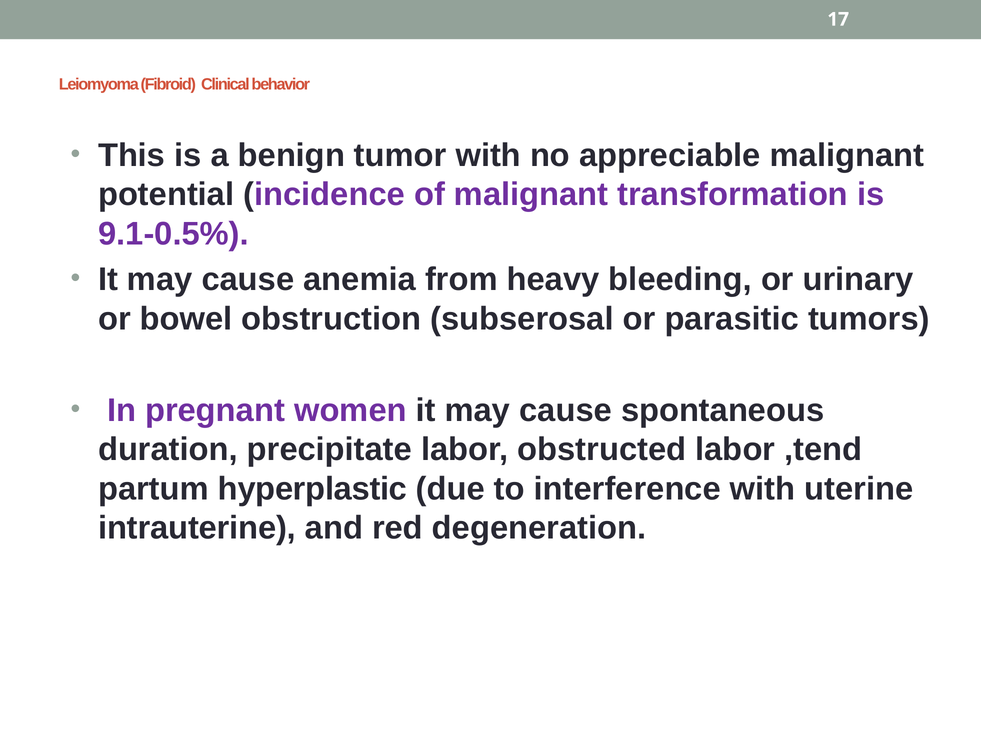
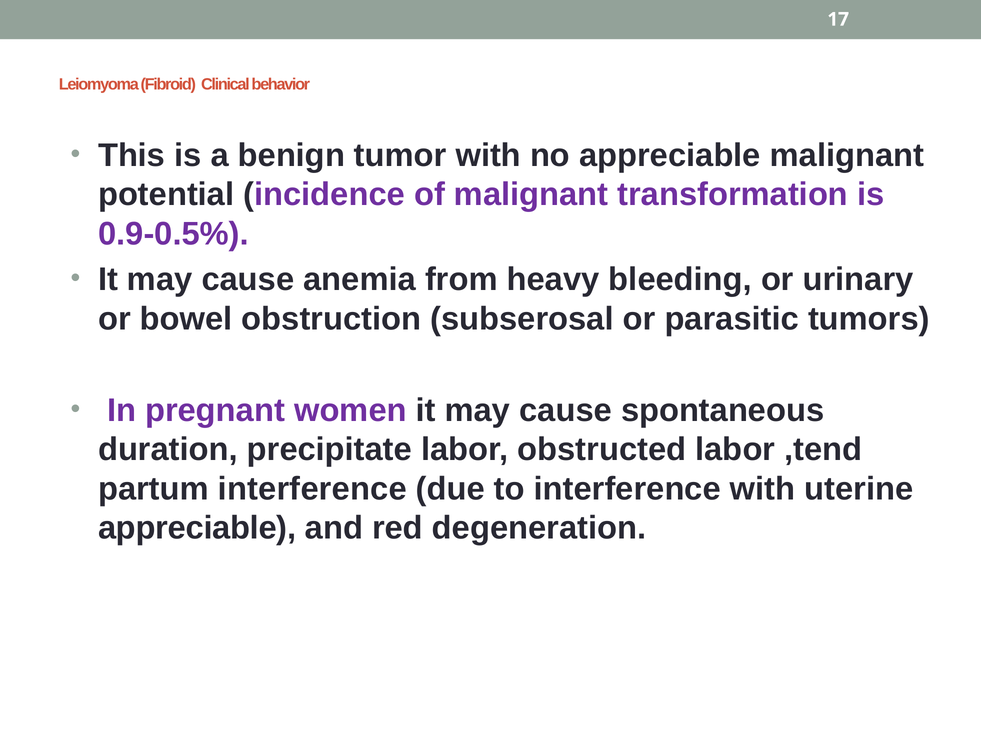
9.1-0.5%: 9.1-0.5% -> 0.9-0.5% (173, 234)
partum hyperplastic: hyperplastic -> interference (312, 489)
intrauterine: intrauterine -> appreciable (197, 528)
